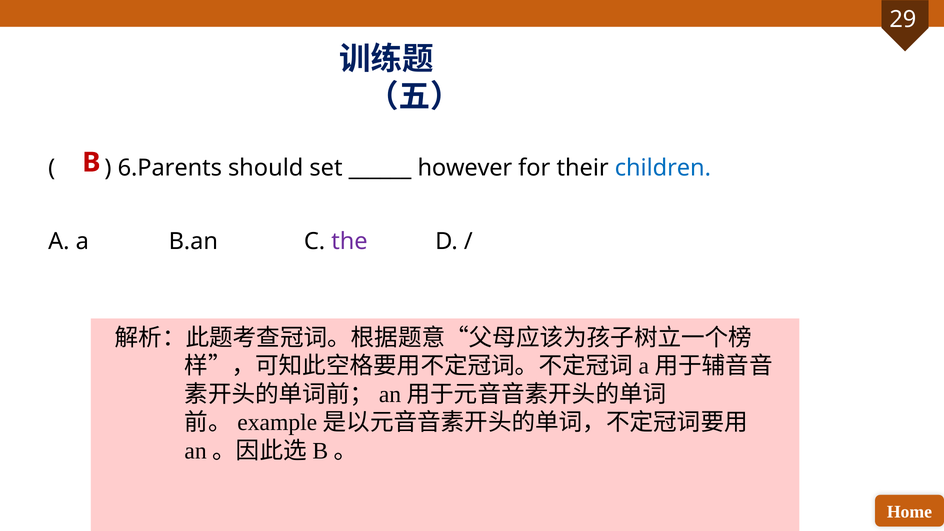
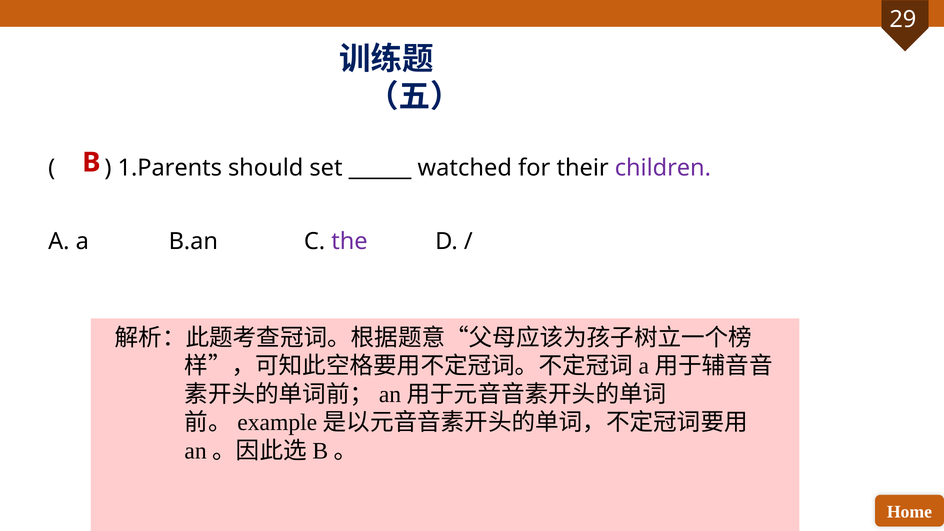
6.Parents: 6.Parents -> 1.Parents (170, 168)
however: however -> watched (465, 168)
children colour: blue -> purple (663, 168)
